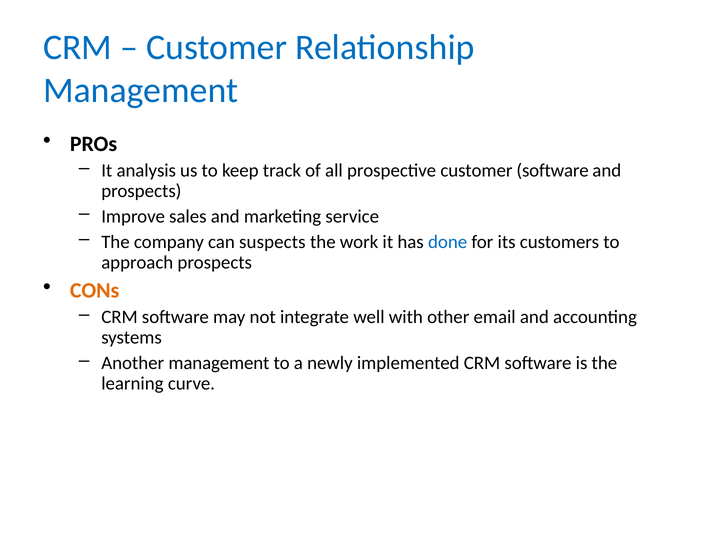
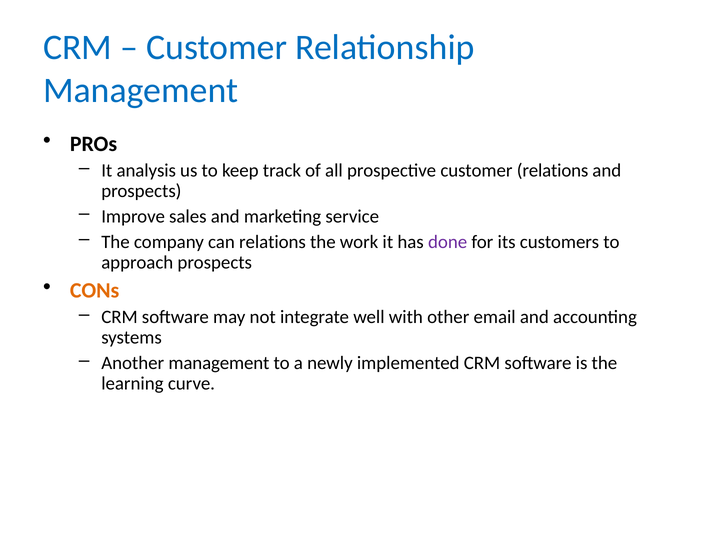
customer software: software -> relations (553, 170)
can suspects: suspects -> relations (272, 242)
done colour: blue -> purple (448, 242)
